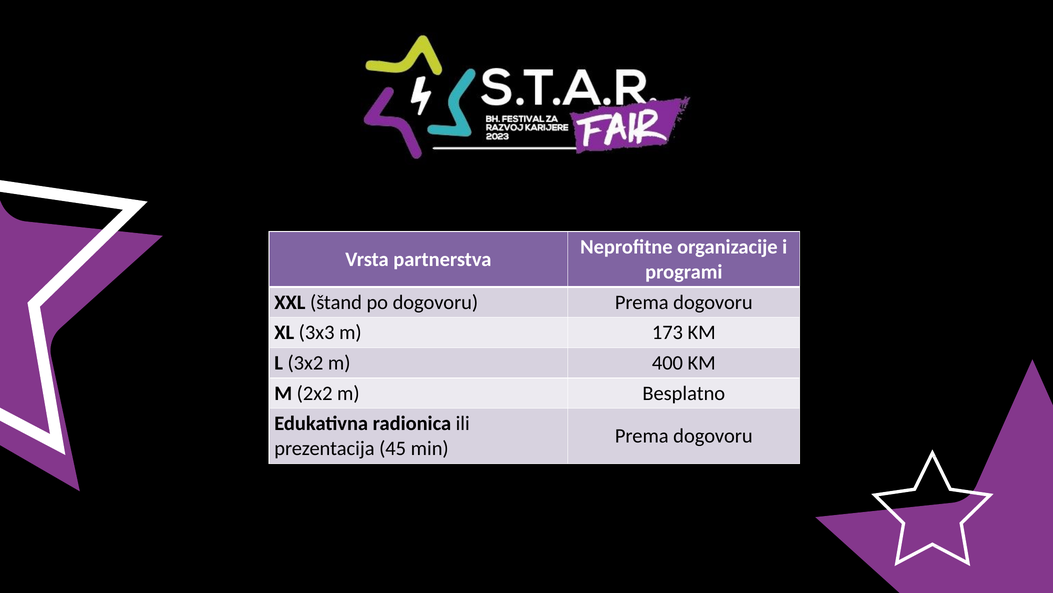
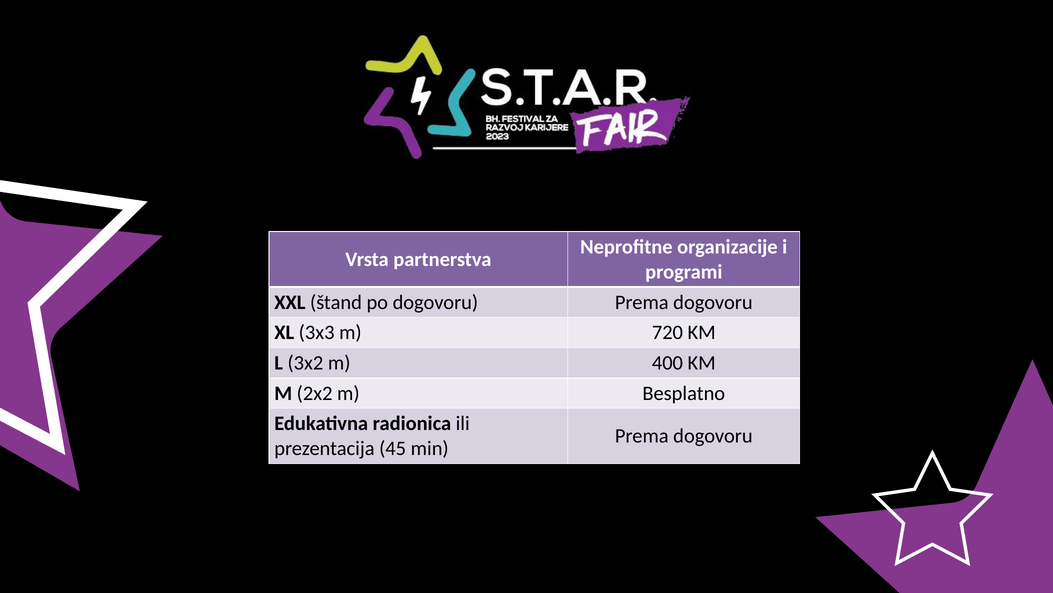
173: 173 -> 720 (667, 332)
